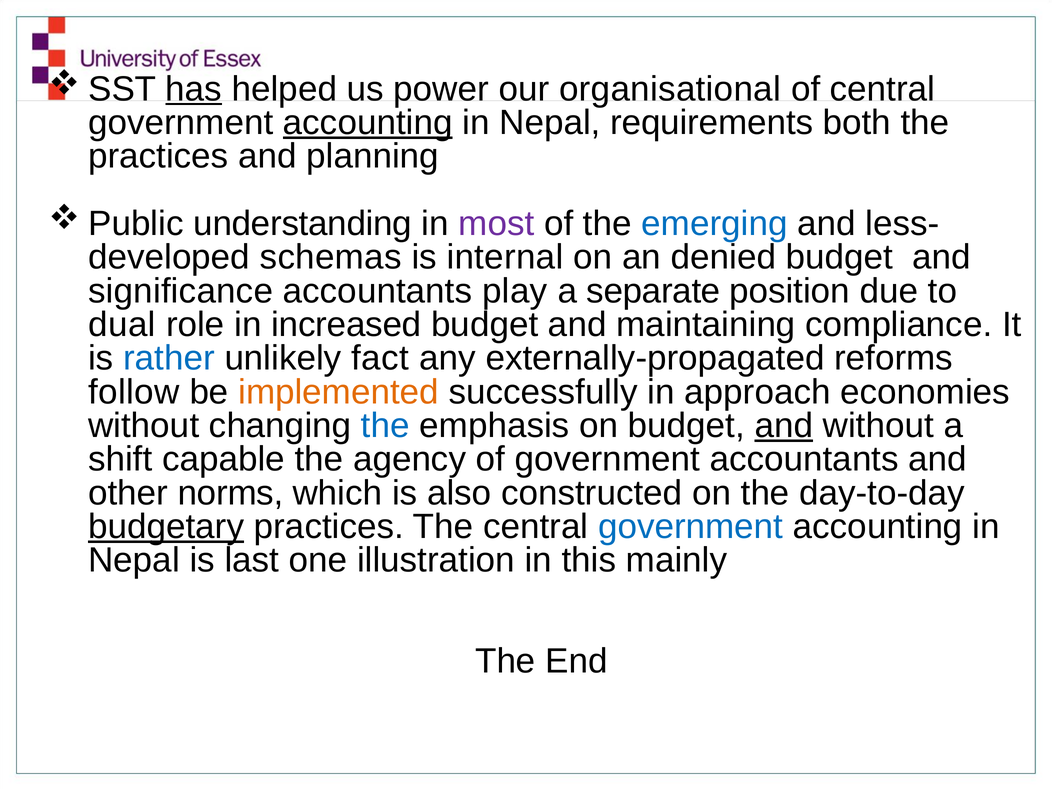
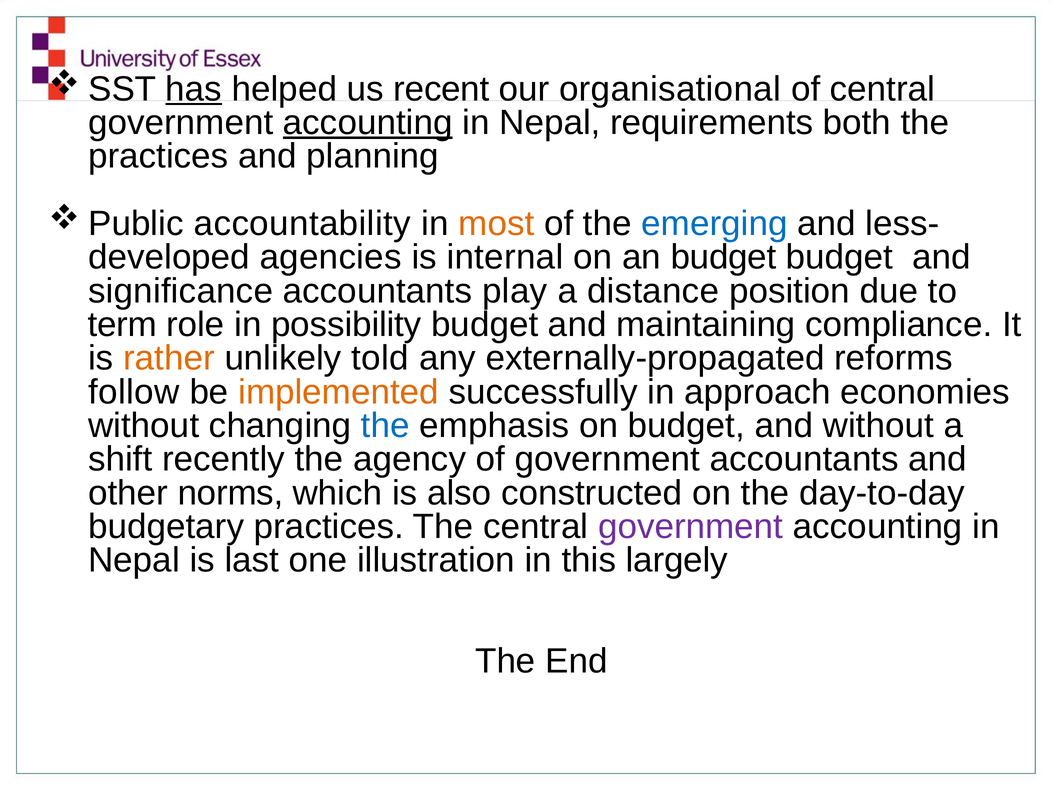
power: power -> recent (441, 89)
understanding: understanding -> accountability (302, 224)
most colour: purple -> orange (496, 224)
schemas: schemas -> agencies (331, 257)
an denied: denied -> budget (724, 257)
separate: separate -> distance (653, 291)
dual: dual -> term (122, 325)
increased: increased -> possibility (346, 325)
rather colour: blue -> orange (169, 358)
fact: fact -> told (380, 358)
and underline: present -> none (784, 426)
capable: capable -> recently (224, 459)
budgetary underline: present -> none (166, 527)
government colour: blue -> purple (691, 527)
mainly: mainly -> largely (677, 560)
